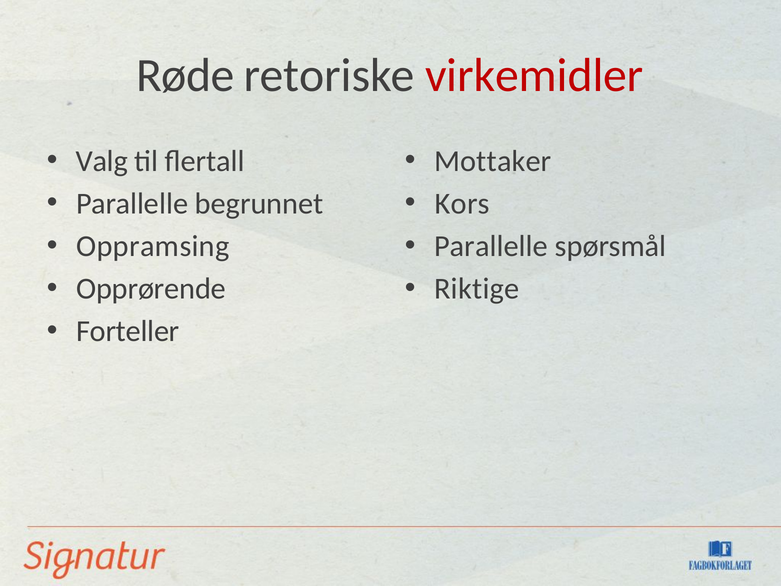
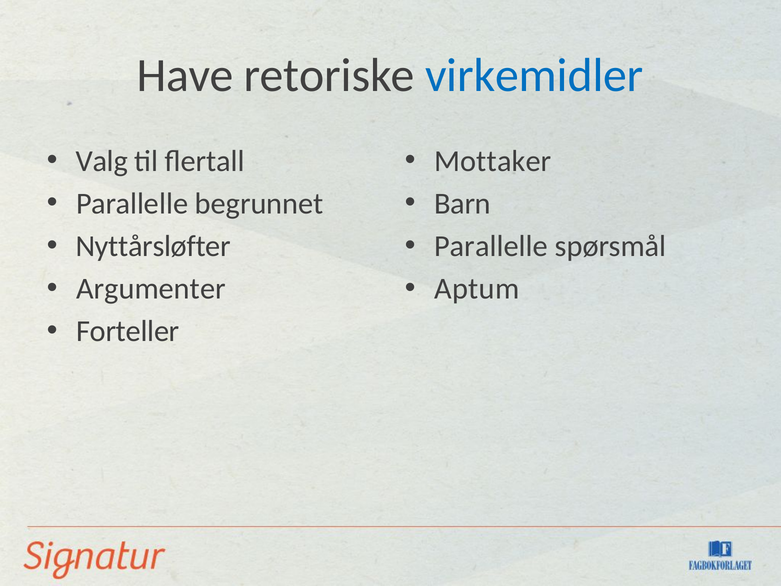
Røde: Røde -> Have (185, 76)
virkemidler colour: red -> blue (534, 76)
Kors: Kors -> Barn (463, 203)
Oppramsing: Oppramsing -> Nyttårsløfter (153, 246)
Opprørende: Opprørende -> Argumenter (151, 289)
Riktige: Riktige -> Aptum (477, 289)
